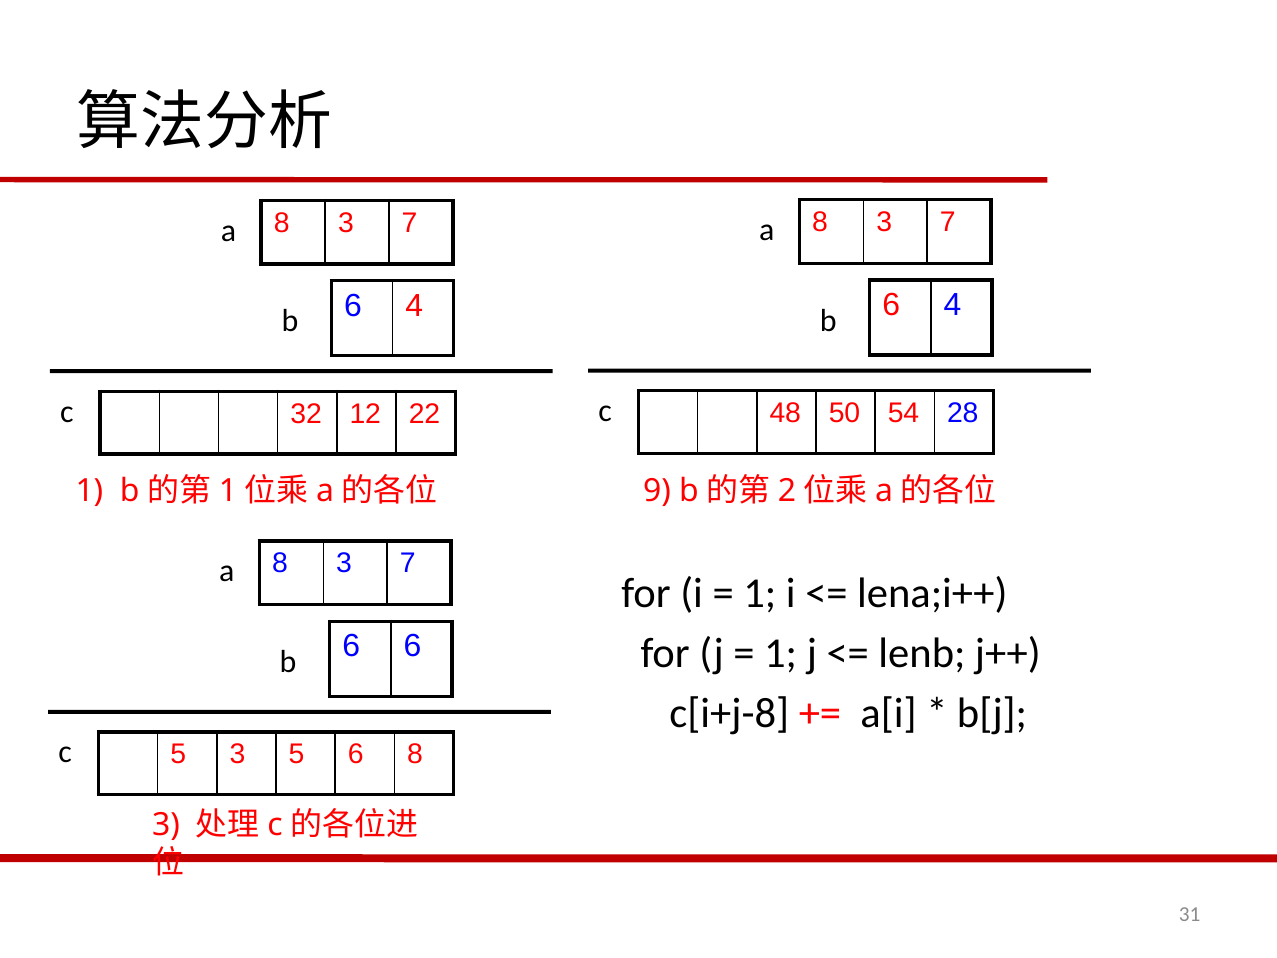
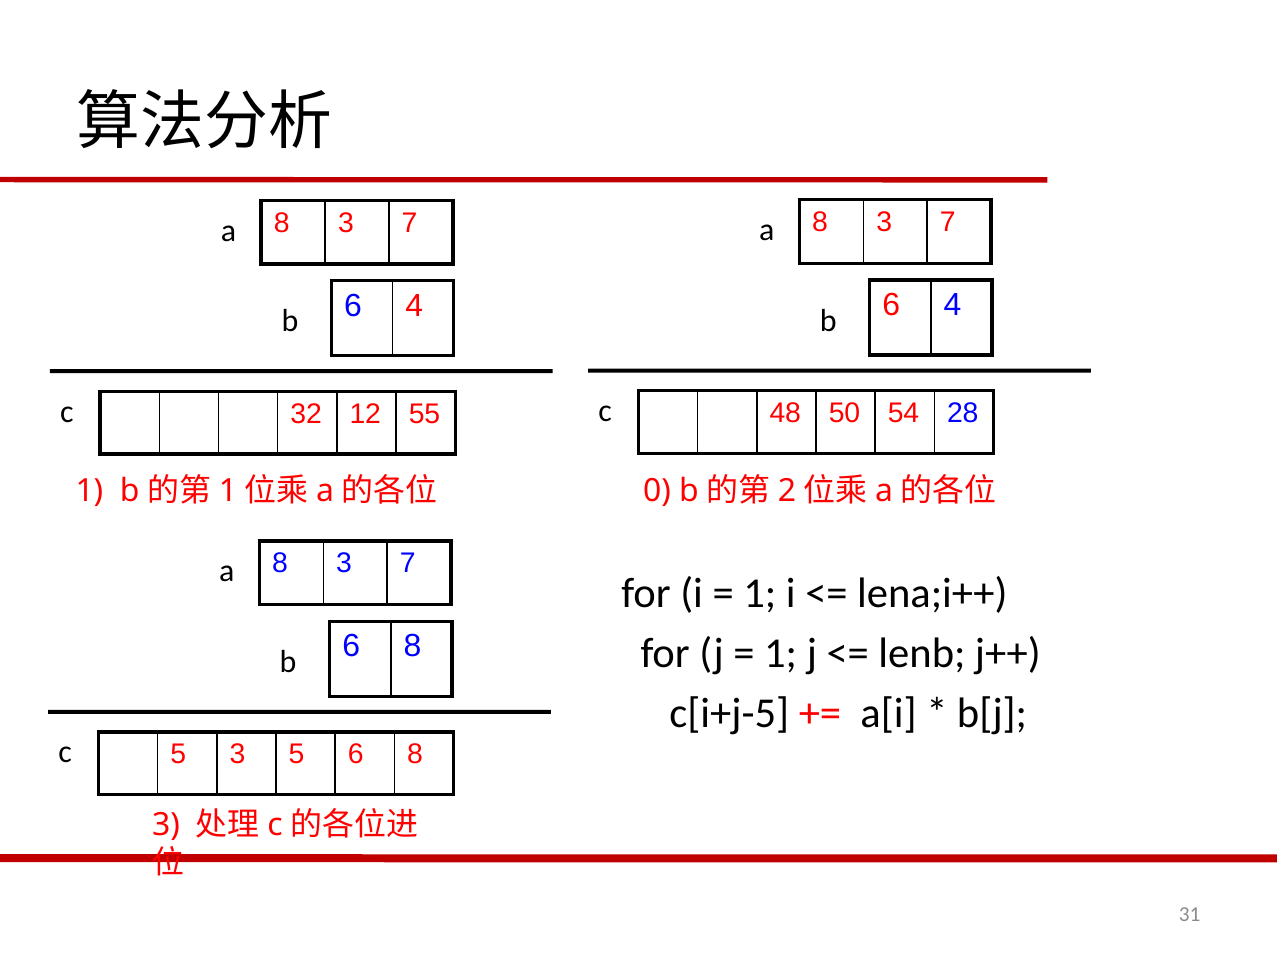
22: 22 -> 55 (425, 414)
9: 9 -> 0 (657, 491)
6: 6 -> 8 (412, 646)
c[i+j-8: c[i+j-8 -> c[i+j-5 (729, 713)
